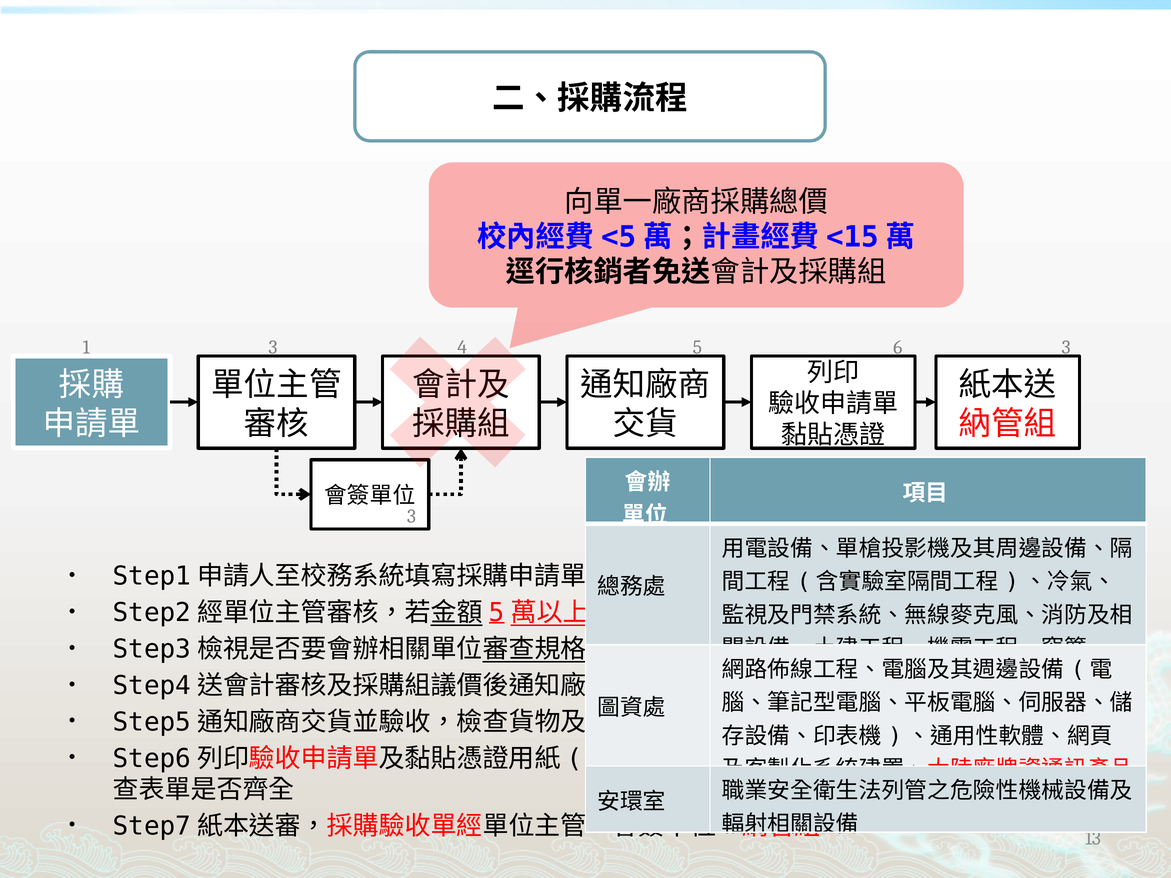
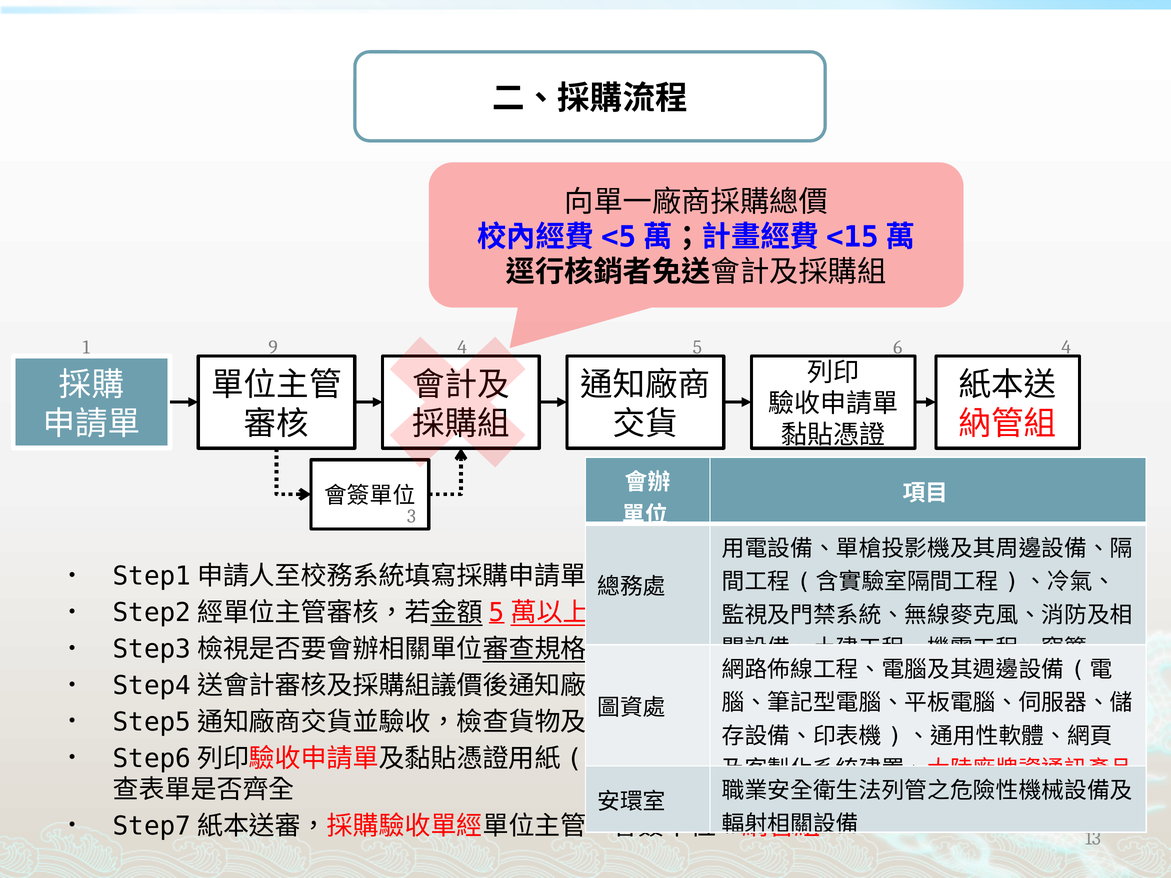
1 3: 3 -> 9 (273, 347)
3: 3 -> 4 (1066, 347)
